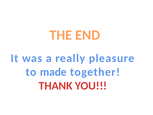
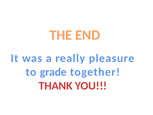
made: made -> grade (53, 72)
